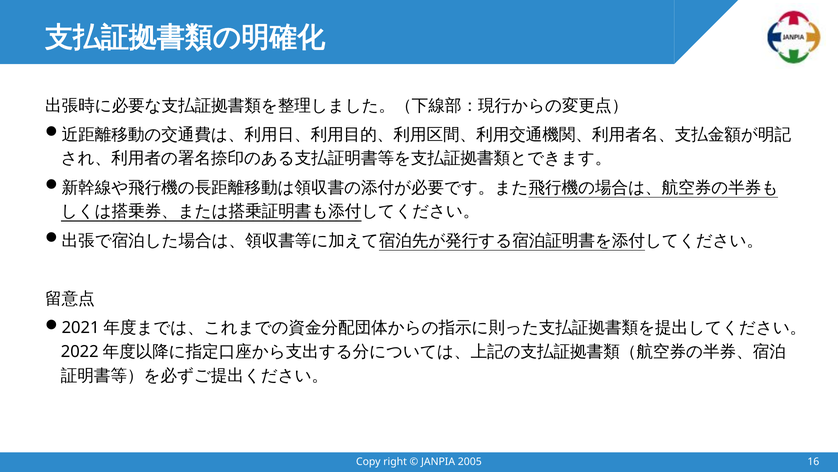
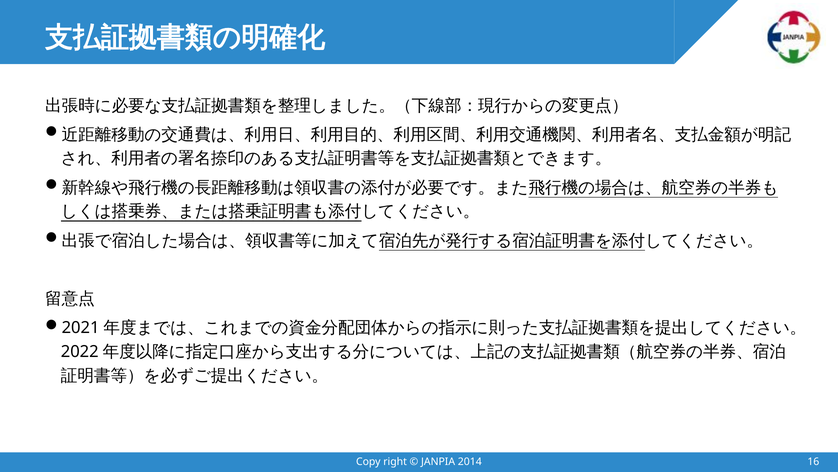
2005: 2005 -> 2014 (470, 461)
